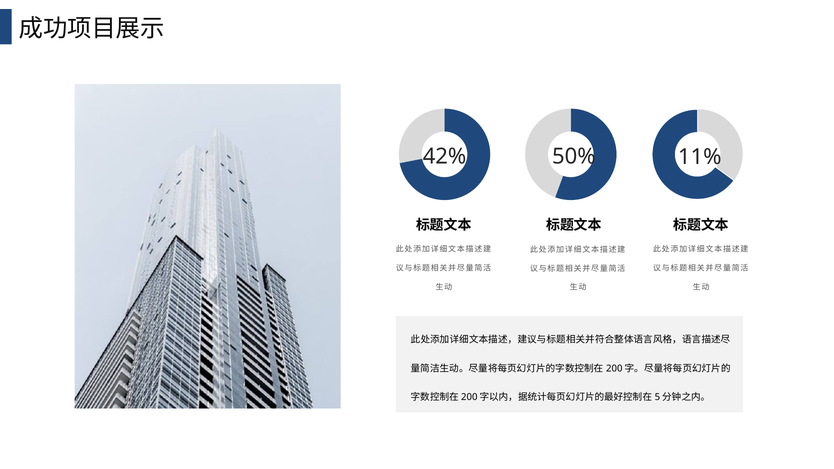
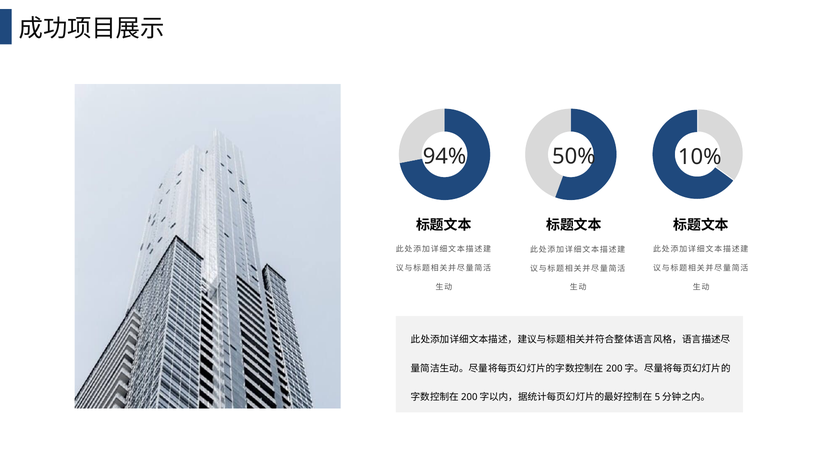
42%: 42% -> 94% (445, 157)
11%: 11% -> 10% (700, 157)
